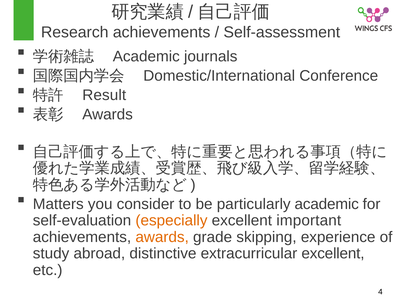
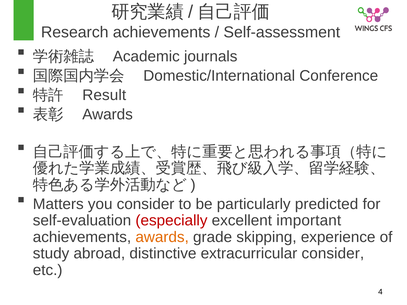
particularly academic: academic -> predicted (327, 204)
especially colour: orange -> red (171, 221)
extracurricular excellent: excellent -> consider (333, 254)
